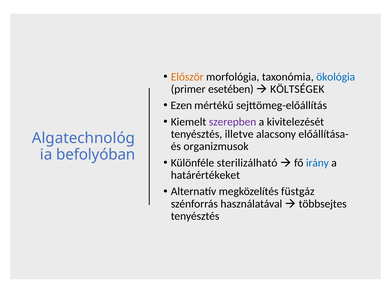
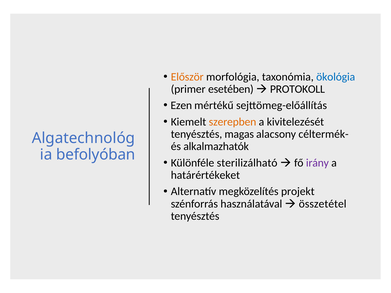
KÖLTSÉGEK: KÖLTSÉGEK -> PROTOKOLL (297, 89)
szerepben colour: purple -> orange (233, 122)
illetve: illetve -> magas (239, 134)
előállítása-: előállítása- -> céltermék- (324, 134)
organizmusok: organizmusok -> alkalmazhatók (216, 147)
irány colour: blue -> purple (317, 163)
füstgáz: füstgáz -> projekt (298, 192)
többsejtes: többsejtes -> összetétel (323, 204)
